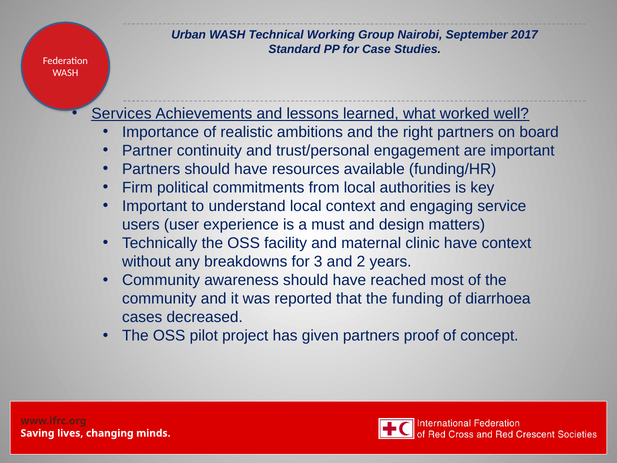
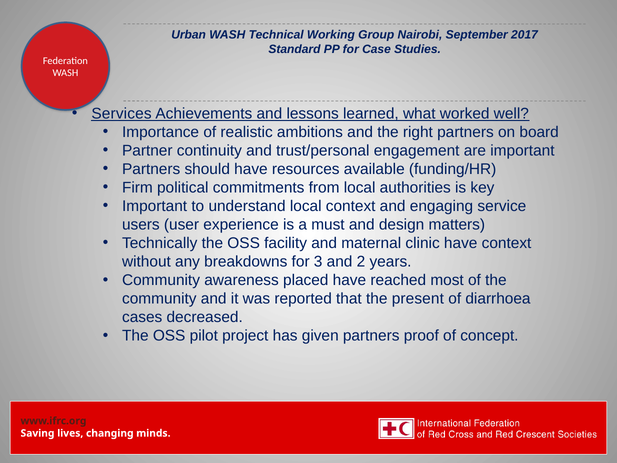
awareness should: should -> placed (306, 280)
funding: funding -> present (418, 299)
